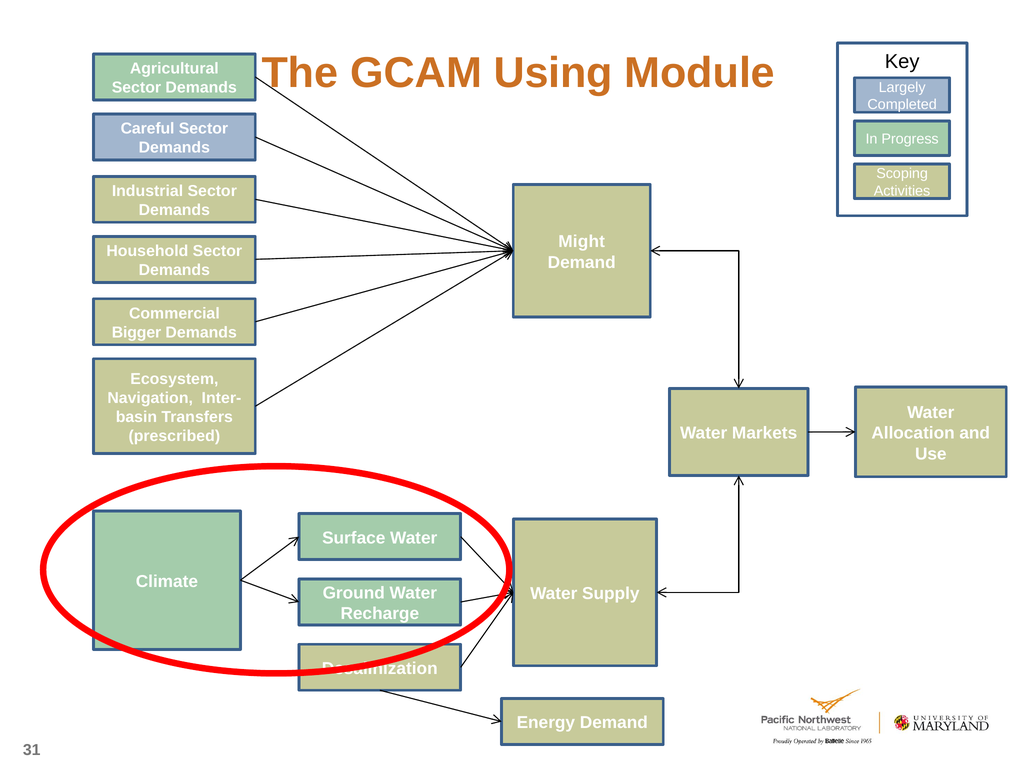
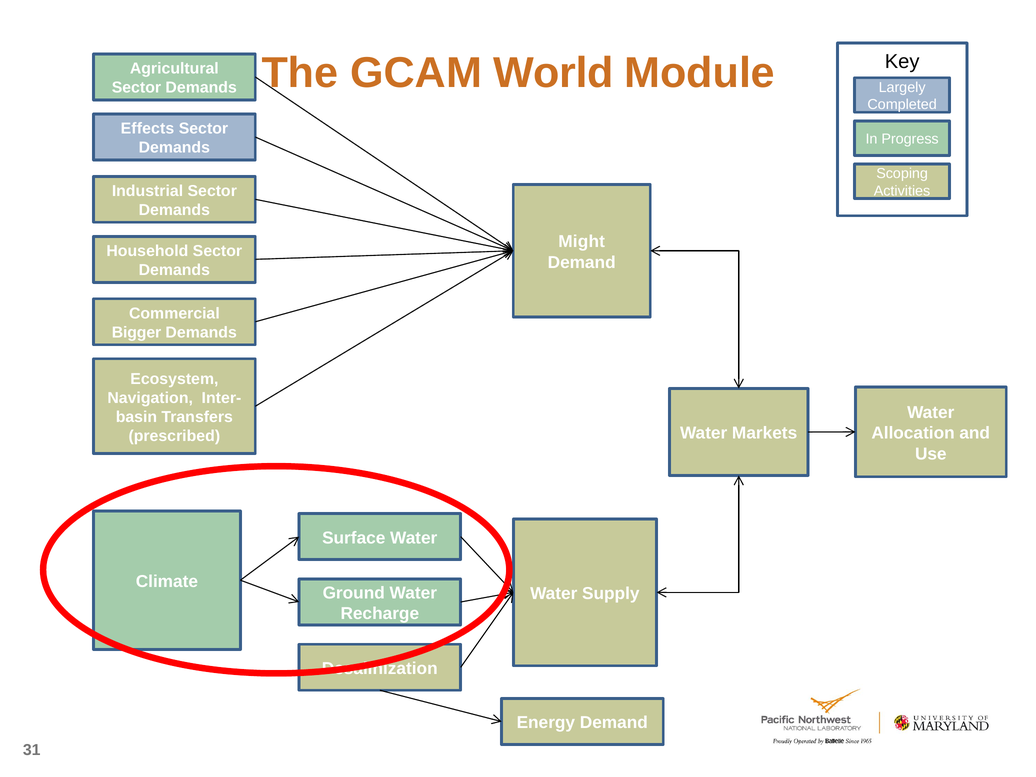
Using: Using -> World (553, 73)
Careful: Careful -> Effects (147, 129)
